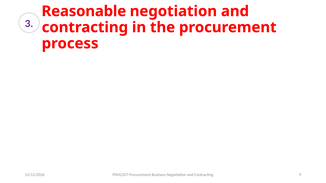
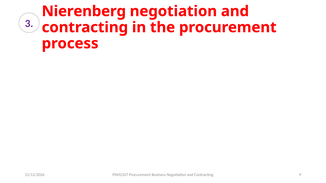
Reasonable: Reasonable -> Nierenberg (84, 11)
